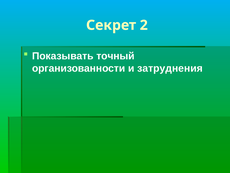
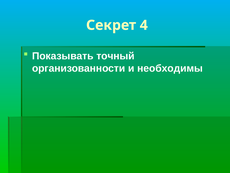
2: 2 -> 4 (144, 25)
затруднения: затруднения -> необходимы (170, 68)
